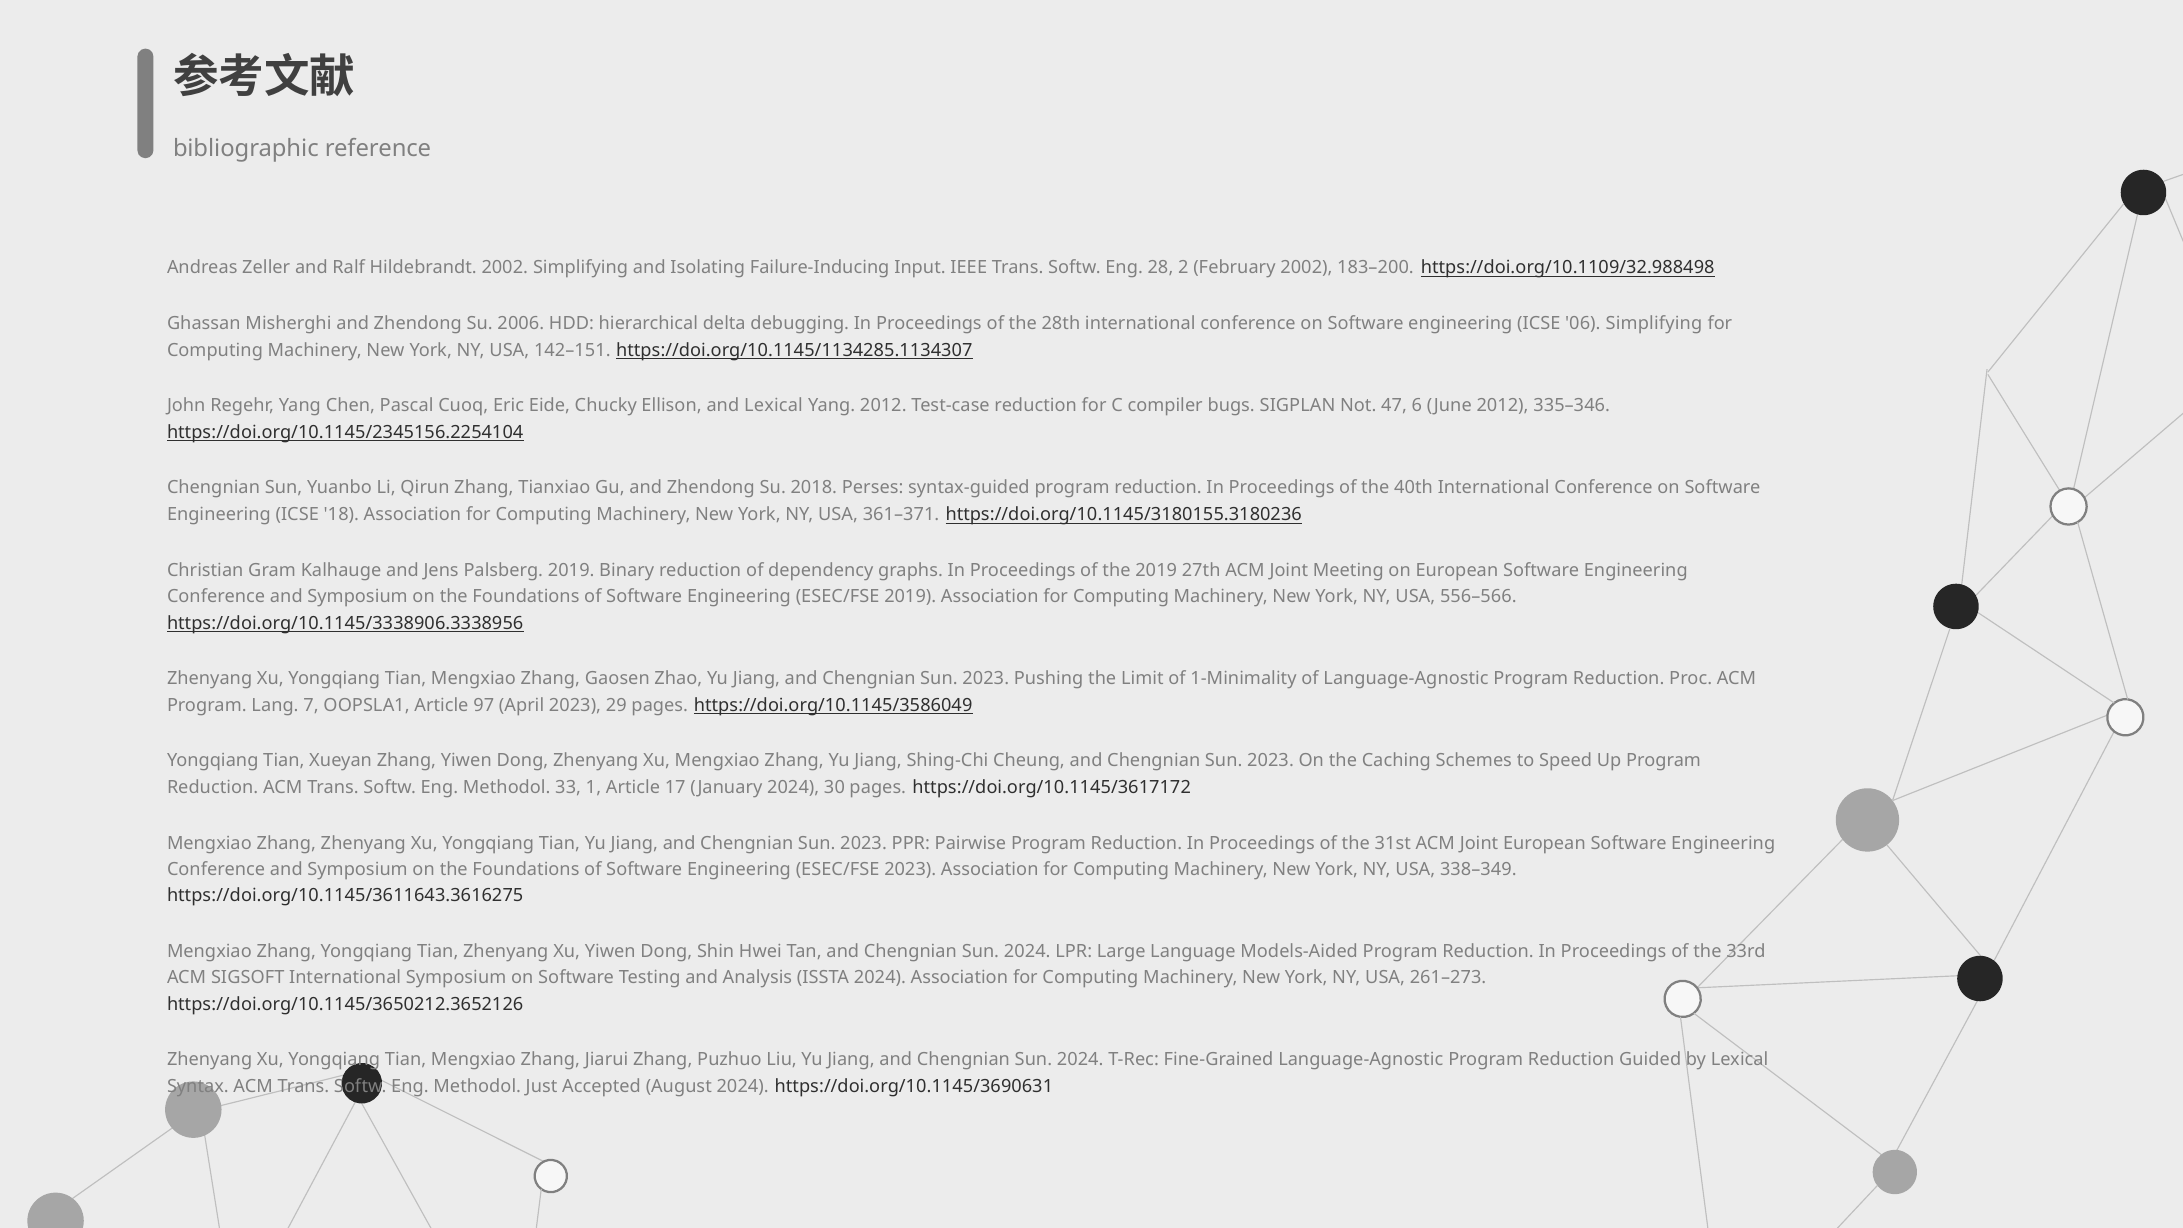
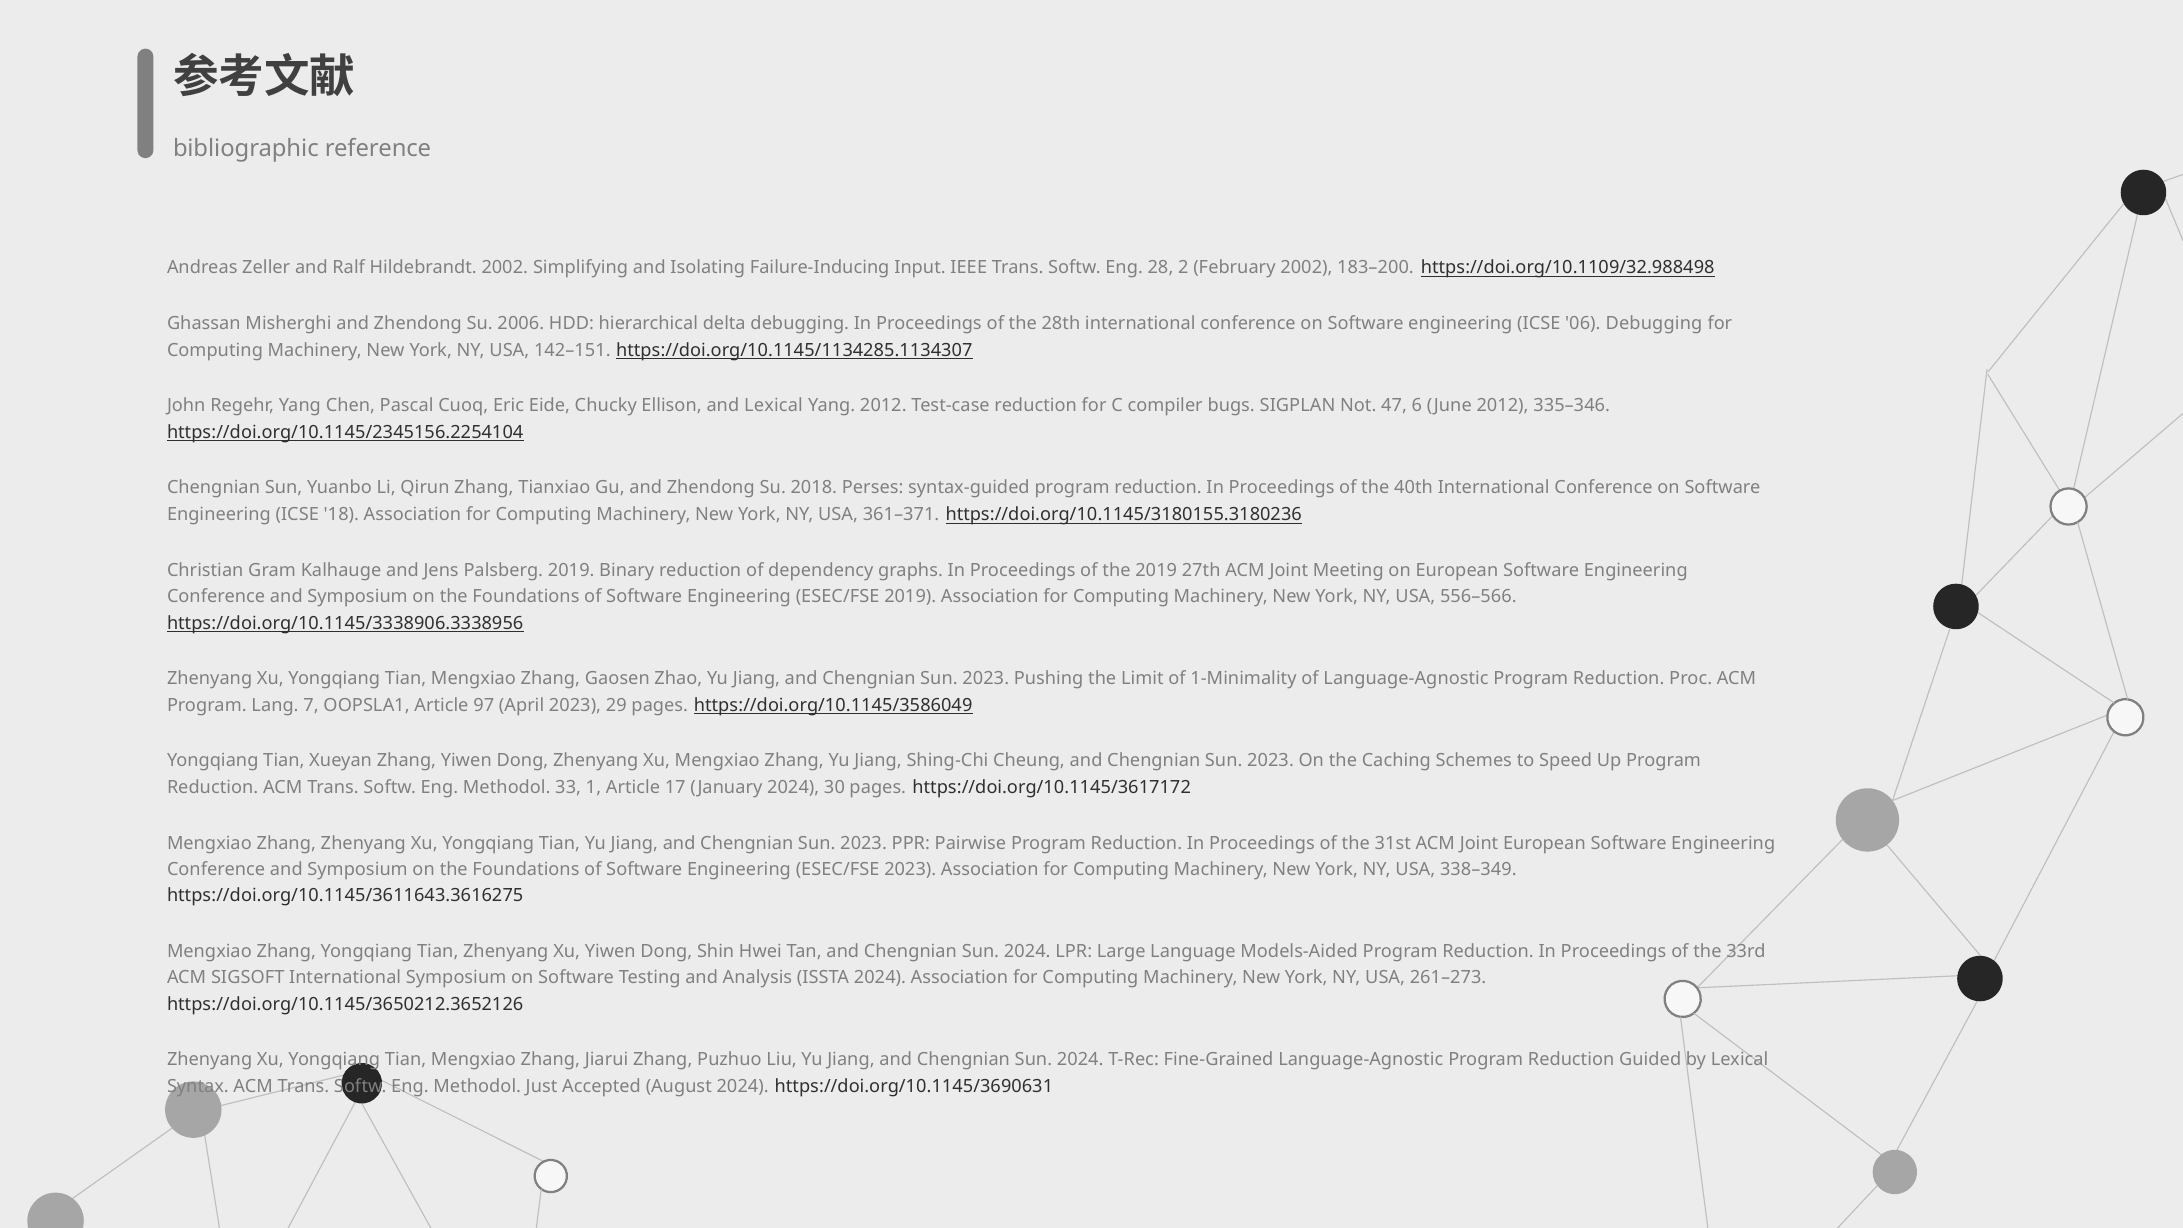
06 Simplifying: Simplifying -> Debugging (1654, 323)
